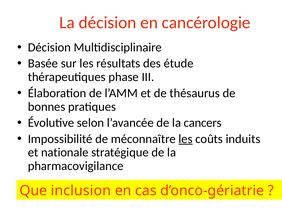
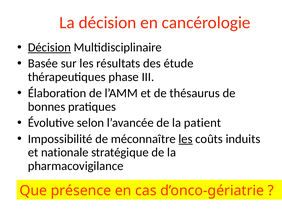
Décision underline: none -> present (49, 47)
cancers: cancers -> patient (203, 122)
inclusion: inclusion -> présence (81, 190)
